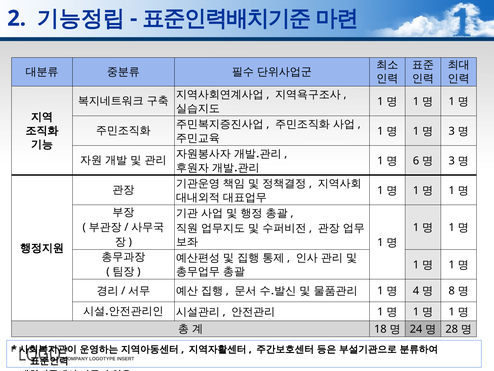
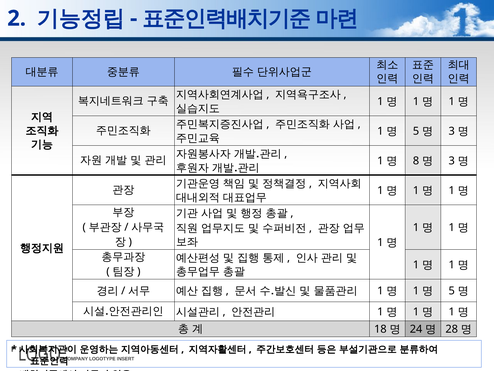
1: 1 -> 5 (416, 131)
6: 6 -> 8 (416, 161)
4: 4 -> 1 (416, 291)
8: 8 -> 5 (452, 291)
